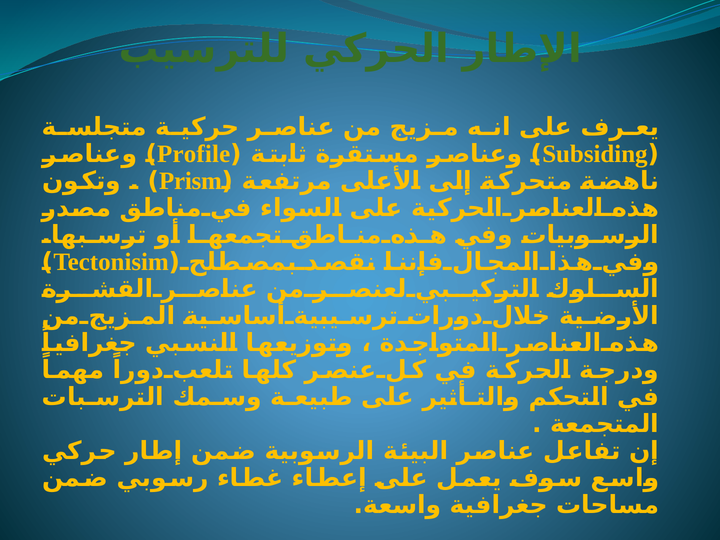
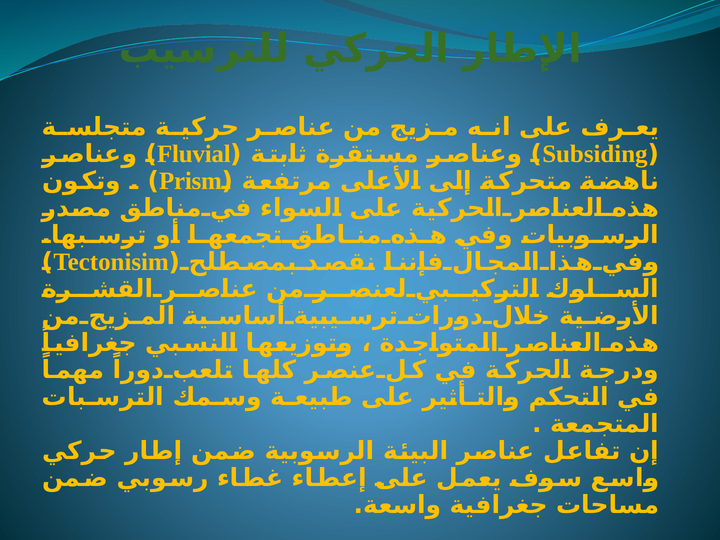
Profile: Profile -> Fluvial (194, 154)
